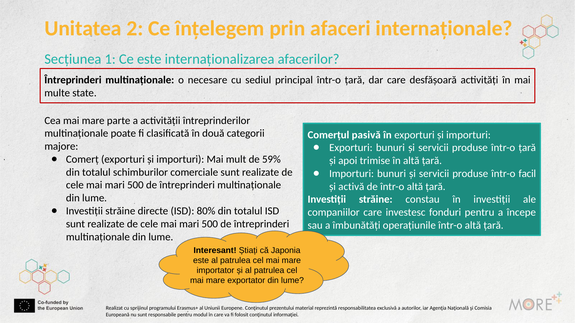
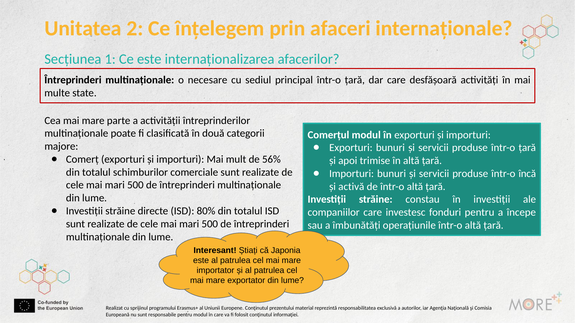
Comerțul pasivă: pasivă -> modul (366, 135)
59%: 59% -> 56% (271, 159)
facil: facil -> încă (527, 174)
